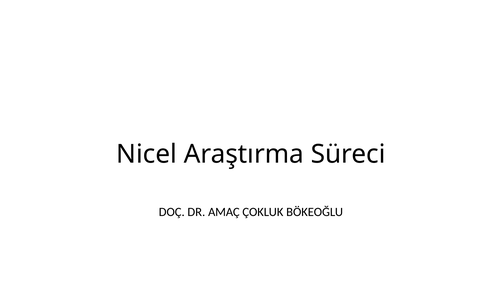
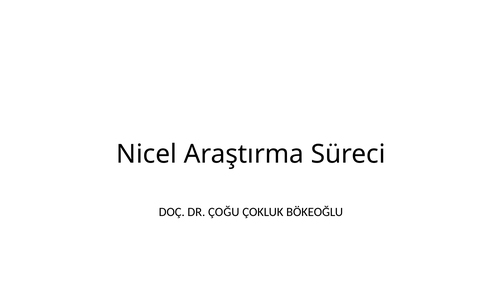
AMAÇ: AMAÇ -> ÇOĞU (224, 212)
